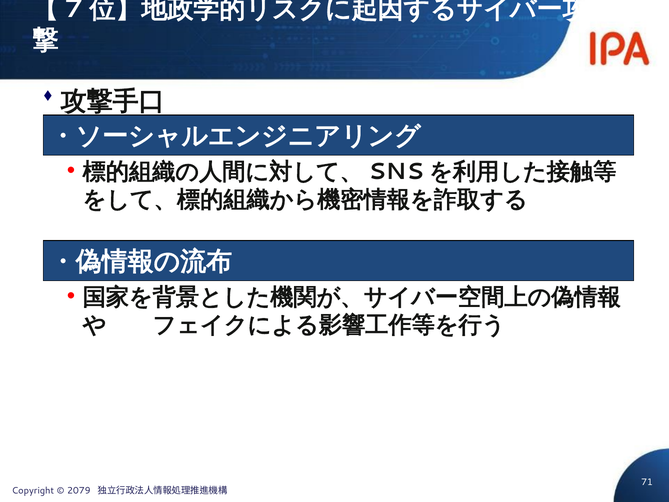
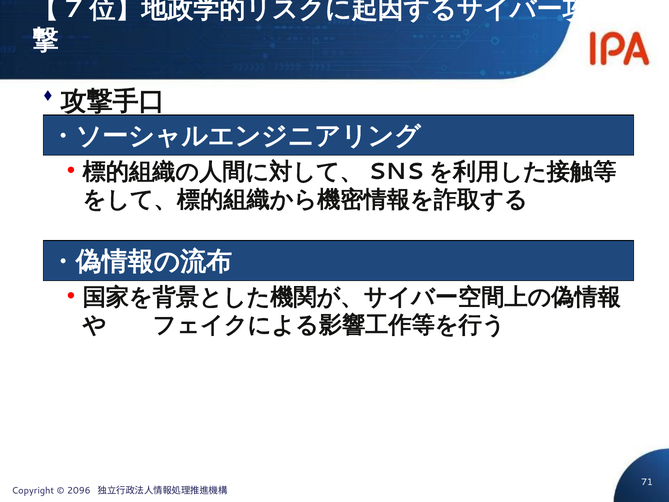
2079: 2079 -> 2096 (79, 490)
